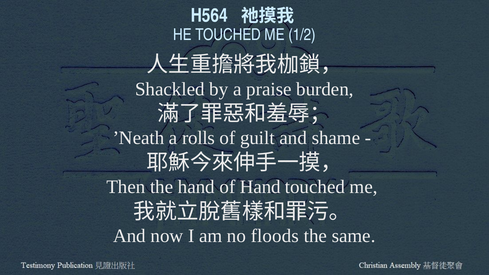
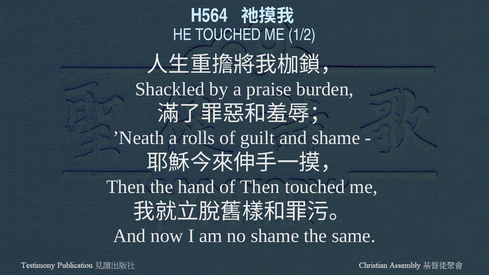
of Hand: Hand -> Then (260, 187)
no floods: floods -> shame (275, 236)
